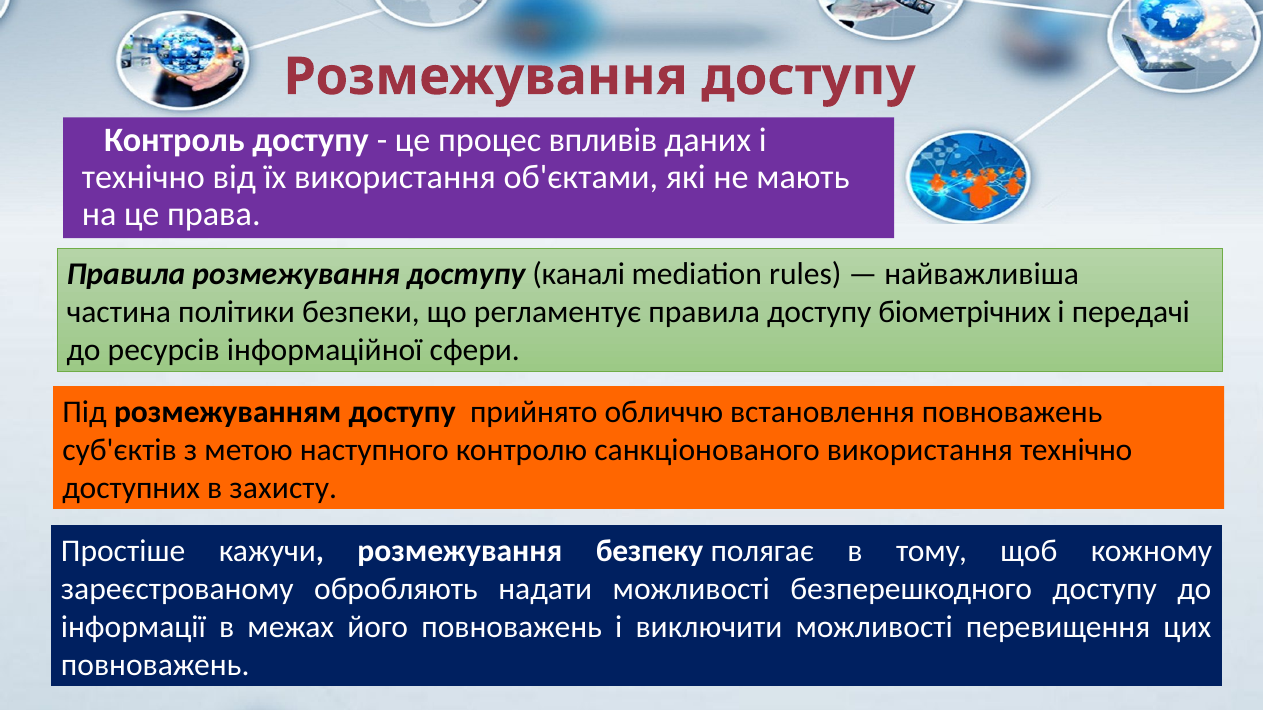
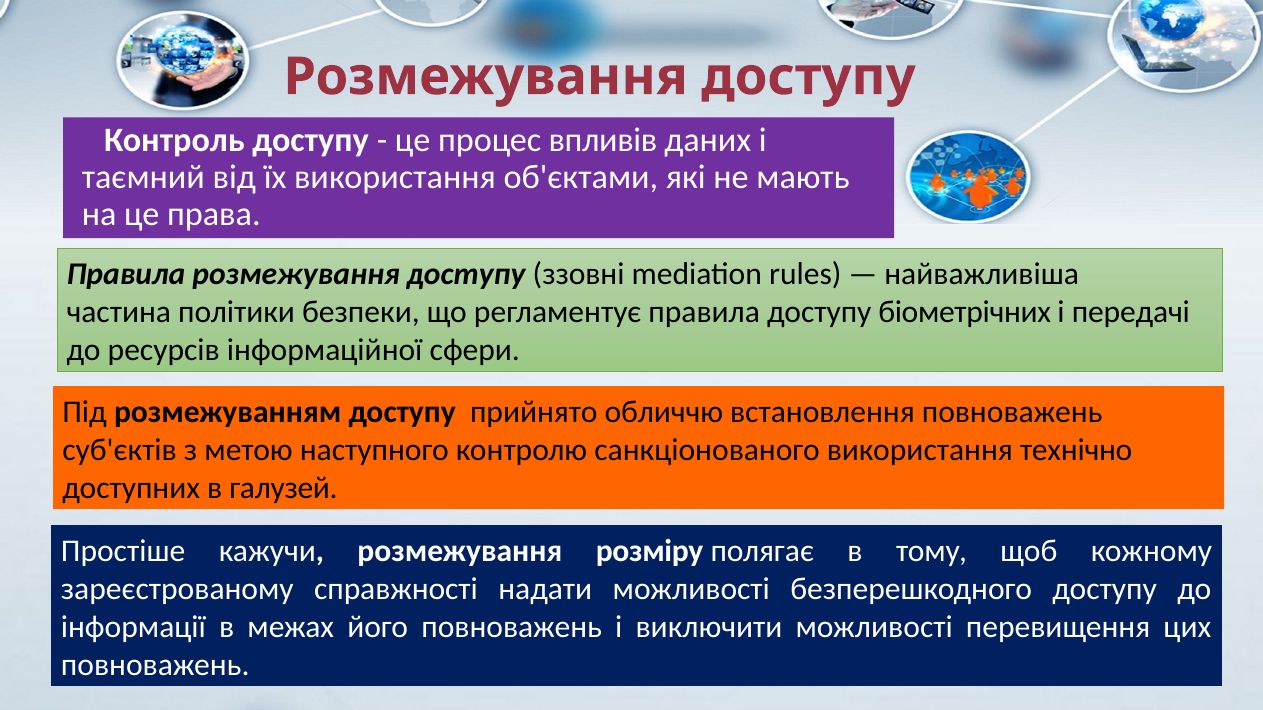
технічно: технічно -> таємний (143, 177)
каналі: каналі -> ззовні (579, 274)
захисту: захисту -> галузей (284, 488)
безпеку: безпеку -> розміру (650, 551)
обробляють: обробляють -> справжності (396, 589)
